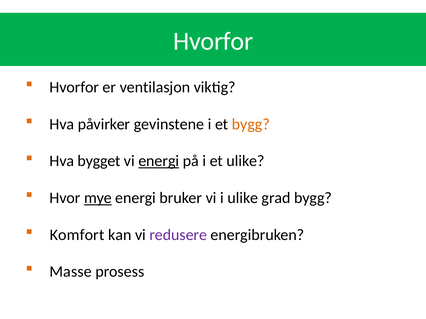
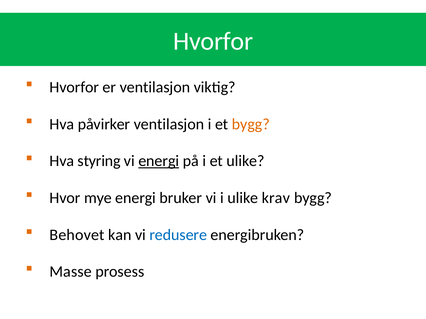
påvirker gevinstene: gevinstene -> ventilasjon (169, 124)
bygget: bygget -> styring (99, 161)
mye underline: present -> none (98, 198)
grad: grad -> krav (276, 198)
Komfort: Komfort -> Behovet (77, 235)
redusere colour: purple -> blue (178, 235)
